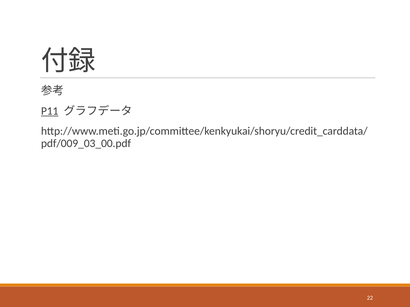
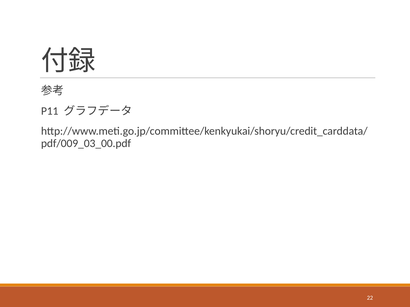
P11 underline: present -> none (50, 111)
